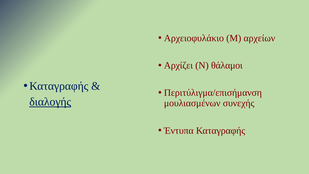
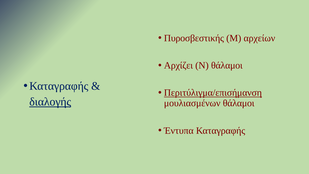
Αρχειοφυλάκιο: Αρχειοφυλάκιο -> Πυροσβεστικής (194, 38)
Περιτύλιγμα/επισήμανση underline: none -> present (213, 93)
μουλιασμένων συνεχής: συνεχής -> θάλαμοι (239, 103)
